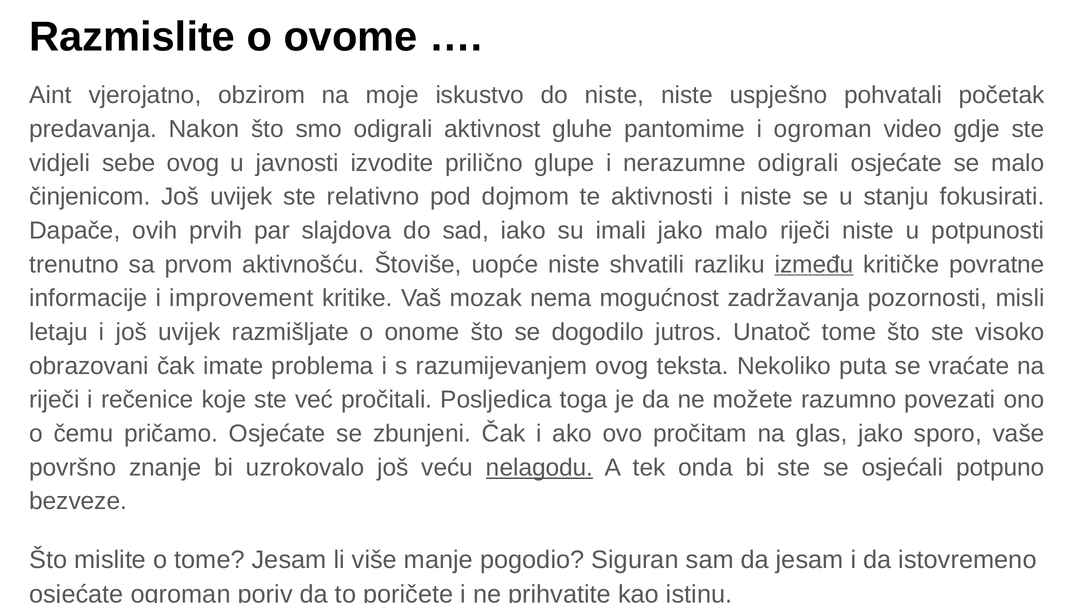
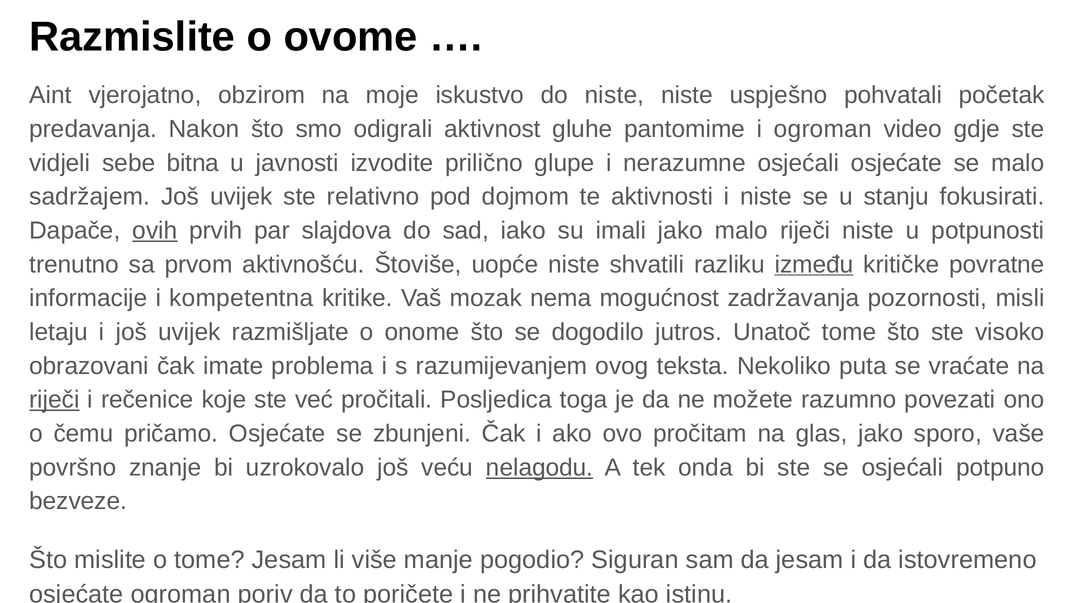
sebe ovog: ovog -> bitna (193, 163)
nerazumne odigrali: odigrali -> osjećali (798, 163)
činjenicom: činjenicom -> sadržajem (90, 197)
ovih underline: none -> present (155, 231)
improvement: improvement -> kompetentna (241, 298)
riječi underline: none -> present (54, 400)
